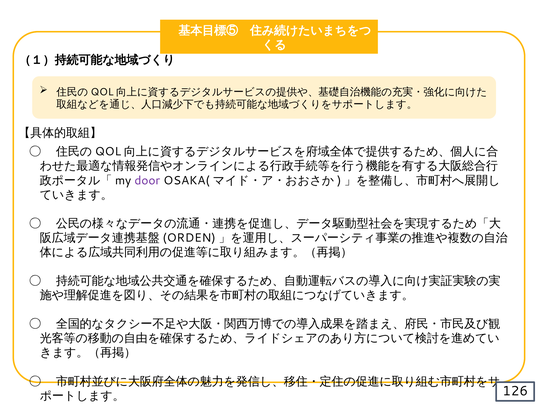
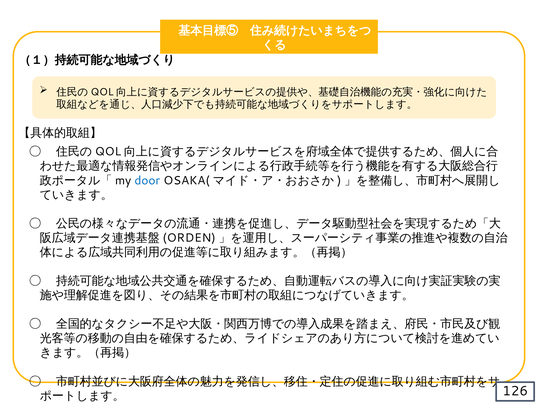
door colour: purple -> blue (147, 180)
